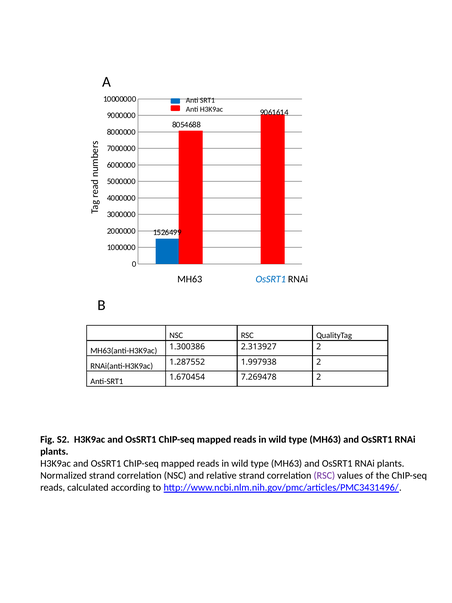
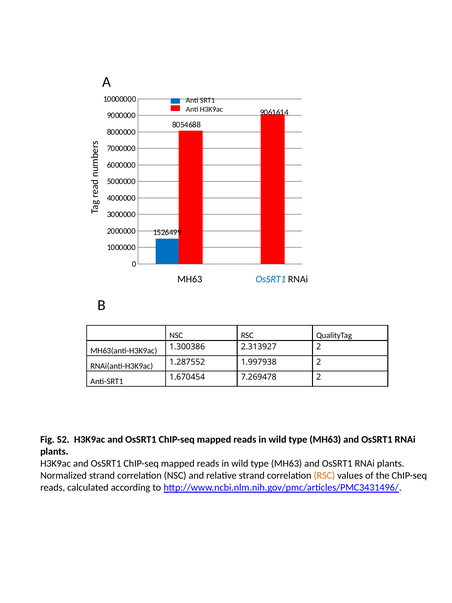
RSC colour: purple -> orange (324, 475)
